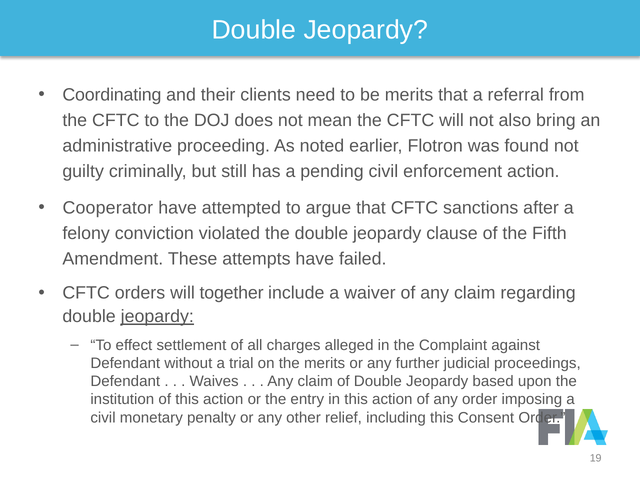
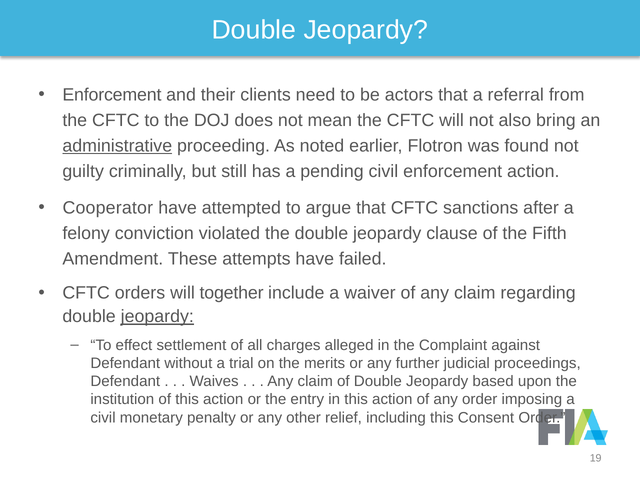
Coordinating: Coordinating -> Enforcement (112, 95)
be merits: merits -> actors (409, 95)
administrative underline: none -> present (117, 146)
